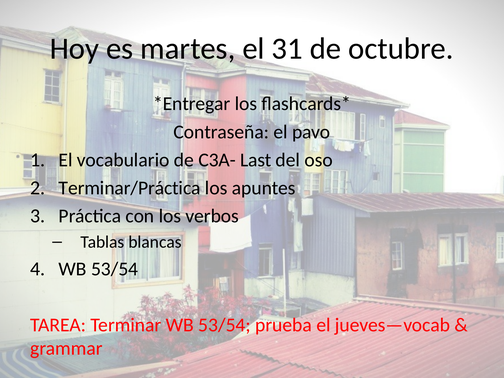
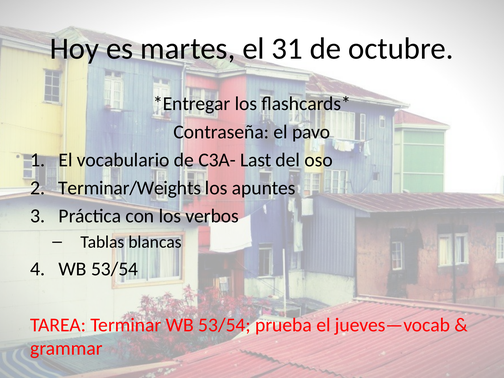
Terminar/Práctica: Terminar/Práctica -> Terminar/Weights (130, 188)
